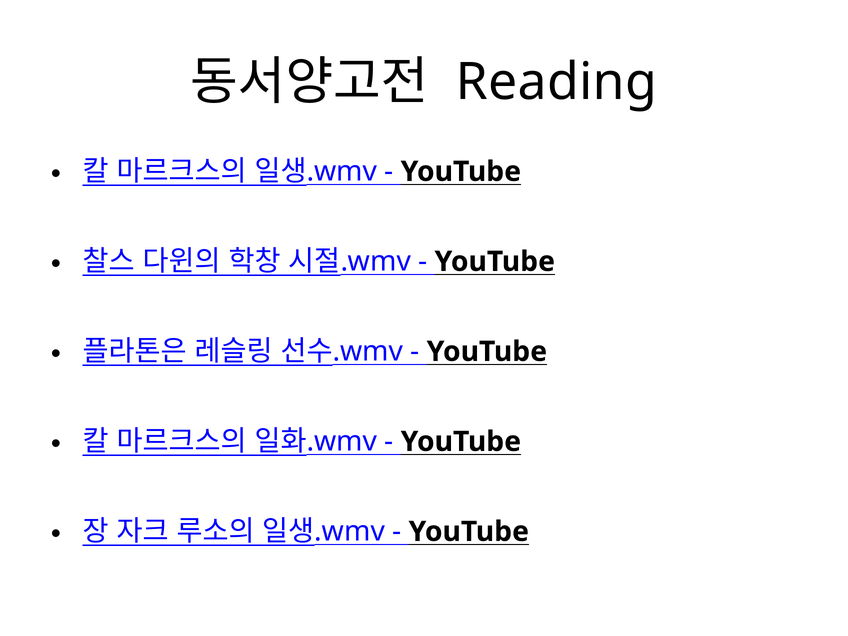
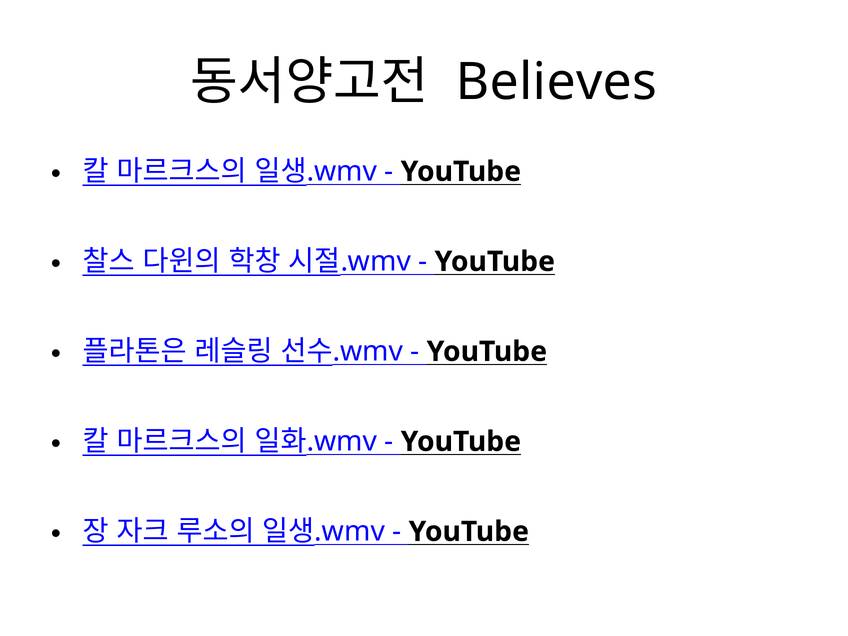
Reading: Reading -> Believes (556, 82)
